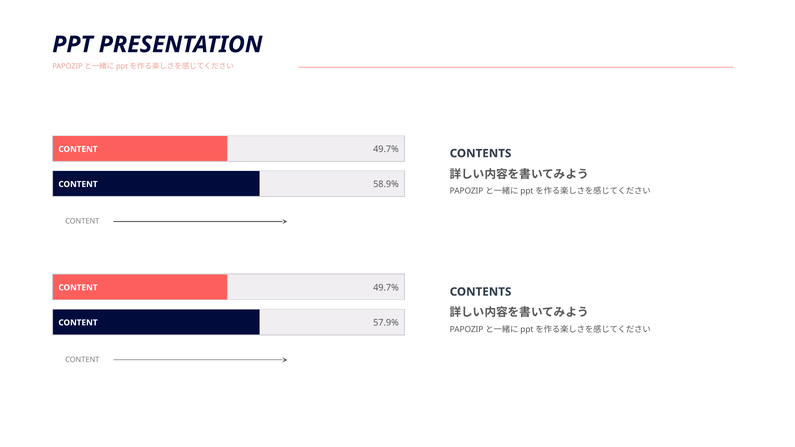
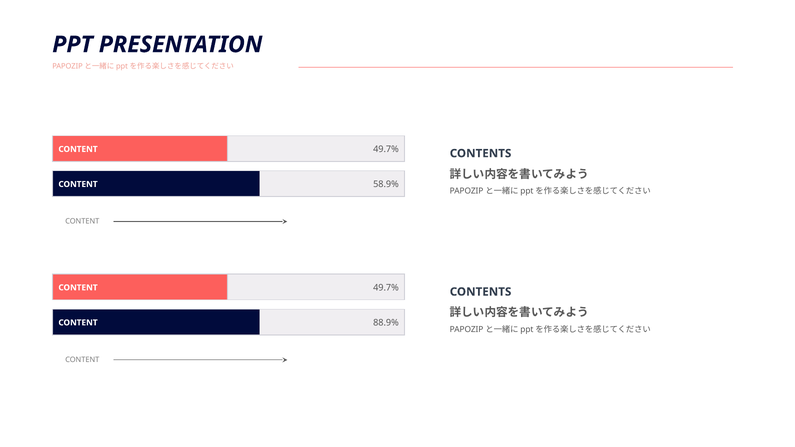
57.9%: 57.9% -> 88.9% (386, 323)
